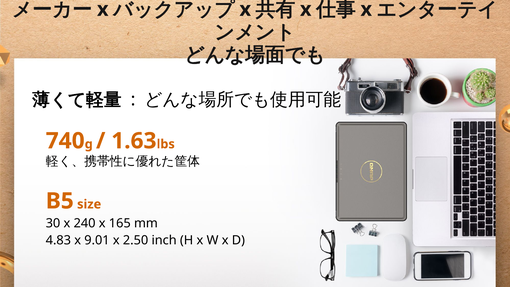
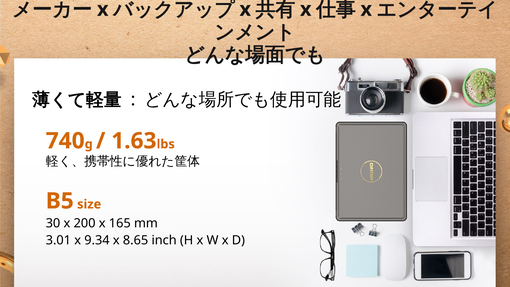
240: 240 -> 200 (85, 223)
4.83: 4.83 -> 3.01 (58, 240)
9.01: 9.01 -> 9.34 (97, 240)
2.50: 2.50 -> 8.65 (136, 240)
